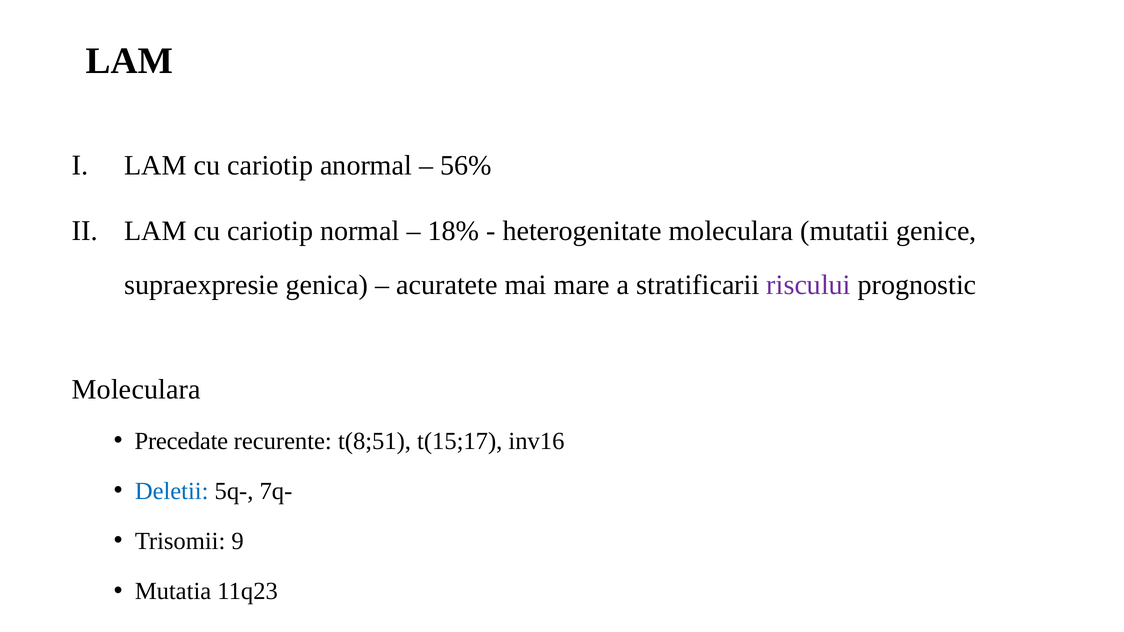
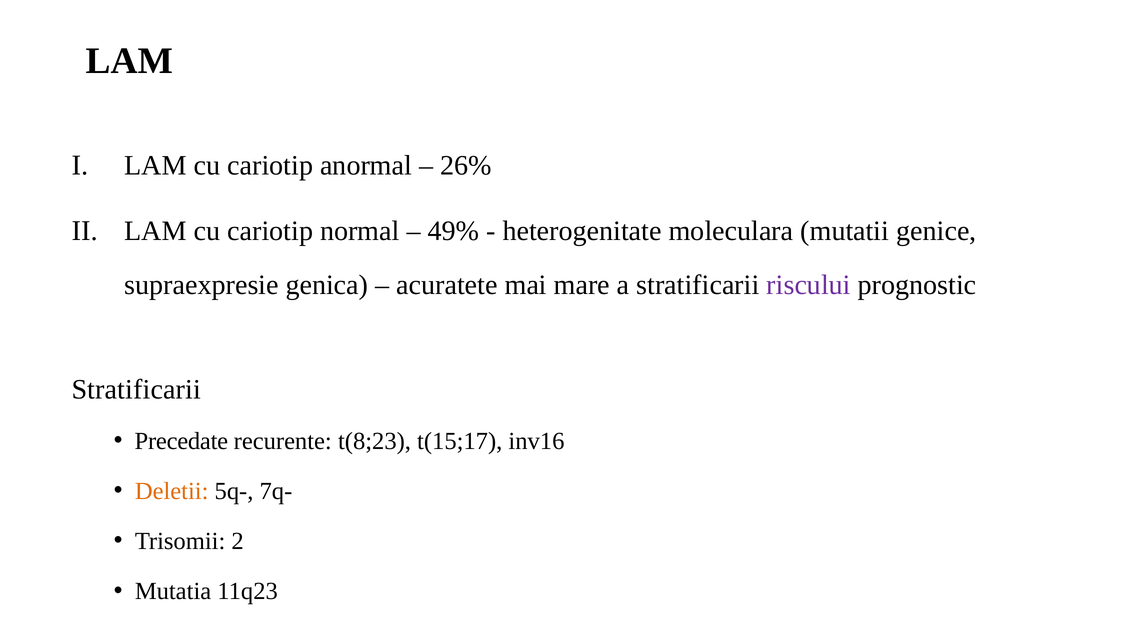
56%: 56% -> 26% (466, 165)
18%: 18% -> 49% (453, 231)
Moleculara: Moleculara -> Stratificarii (136, 389)
t(8;51: t(8;51 -> t(8;23 (375, 441)
Deletii colour: blue -> orange (172, 491)
9: 9 -> 2 (238, 541)
